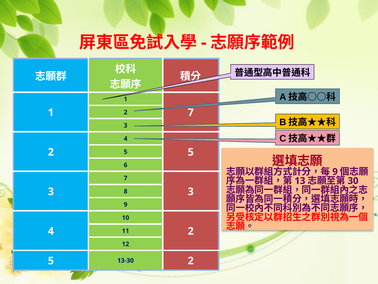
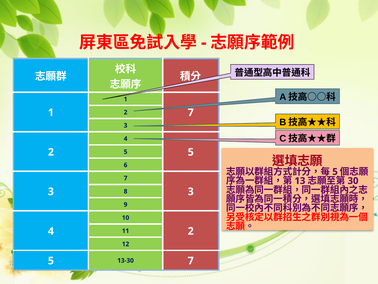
9: 9 -> 5 (335, 171)
13-30 2: 2 -> 7 (191, 260)
